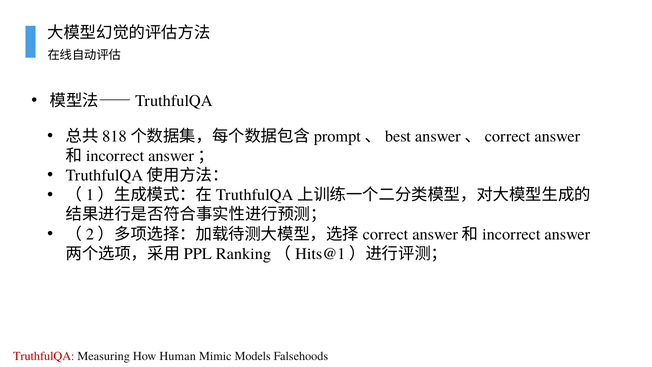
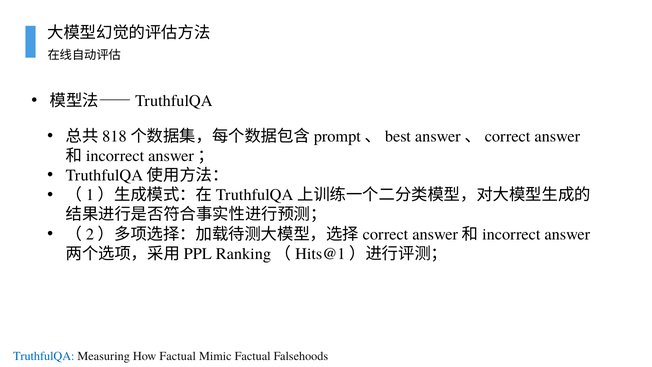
TruthfulQA colour: red -> blue (44, 356)
How Human: Human -> Factual (178, 356)
Mimic Models: Models -> Factual (253, 356)
